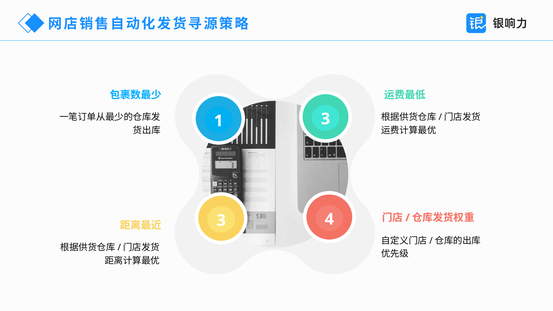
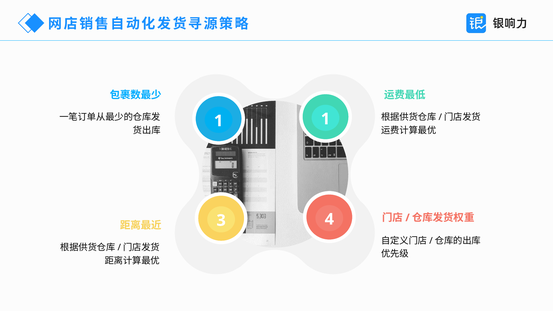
1 3: 3 -> 1 (326, 119)
